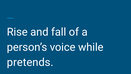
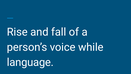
pretends: pretends -> language (30, 62)
